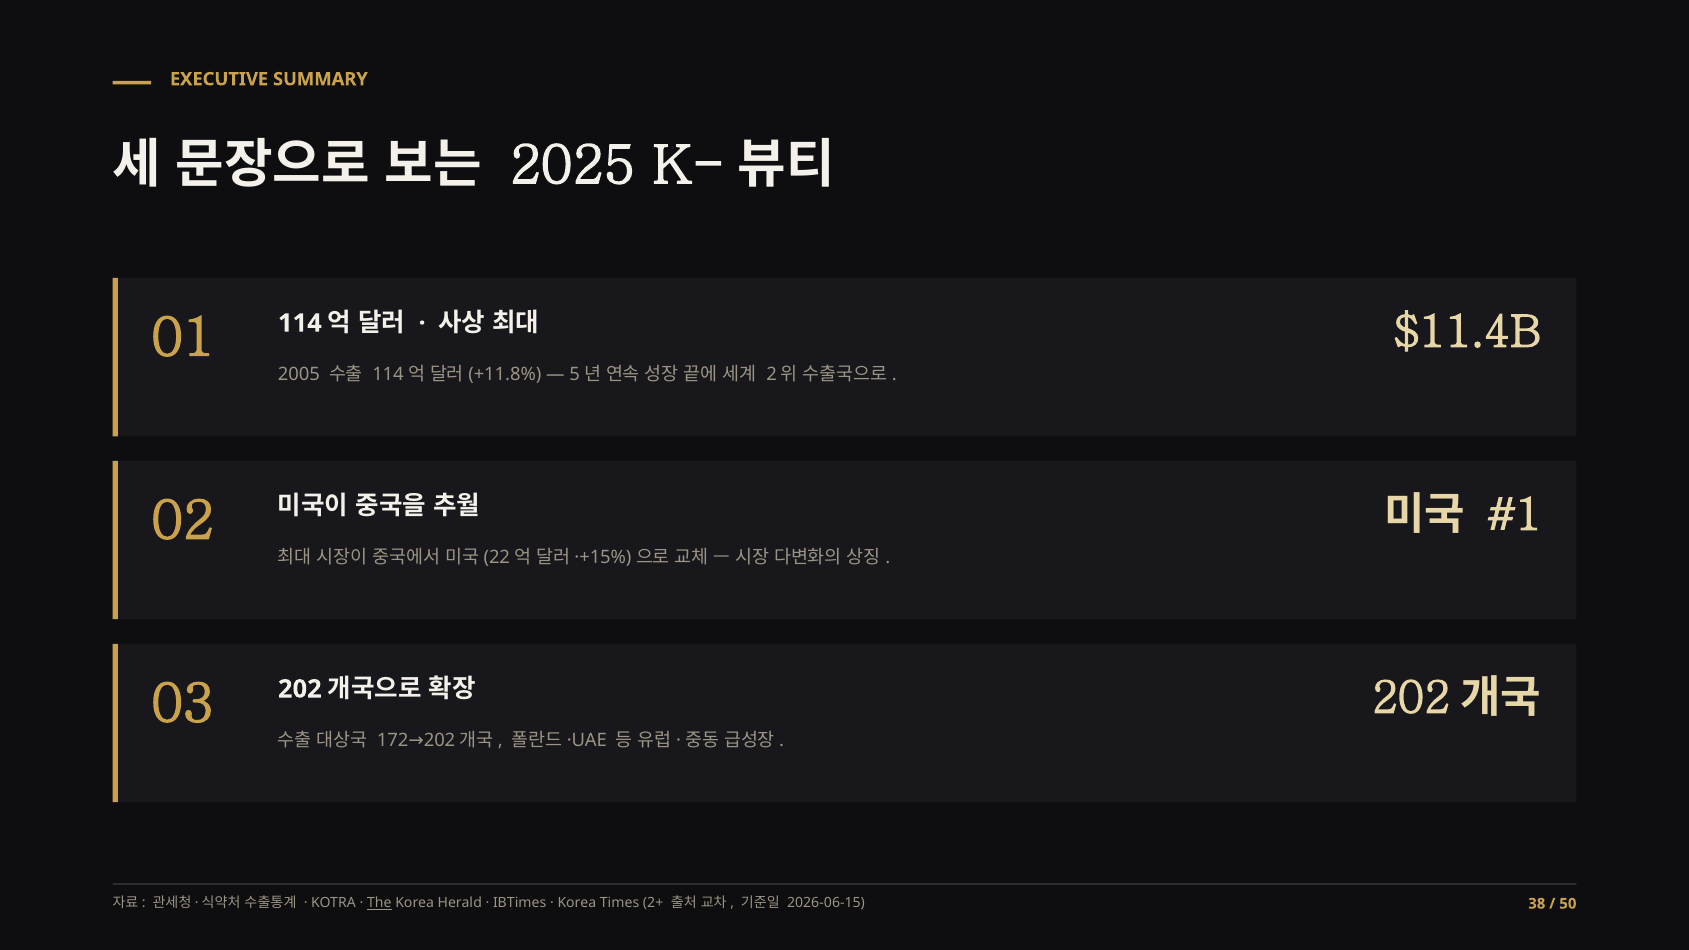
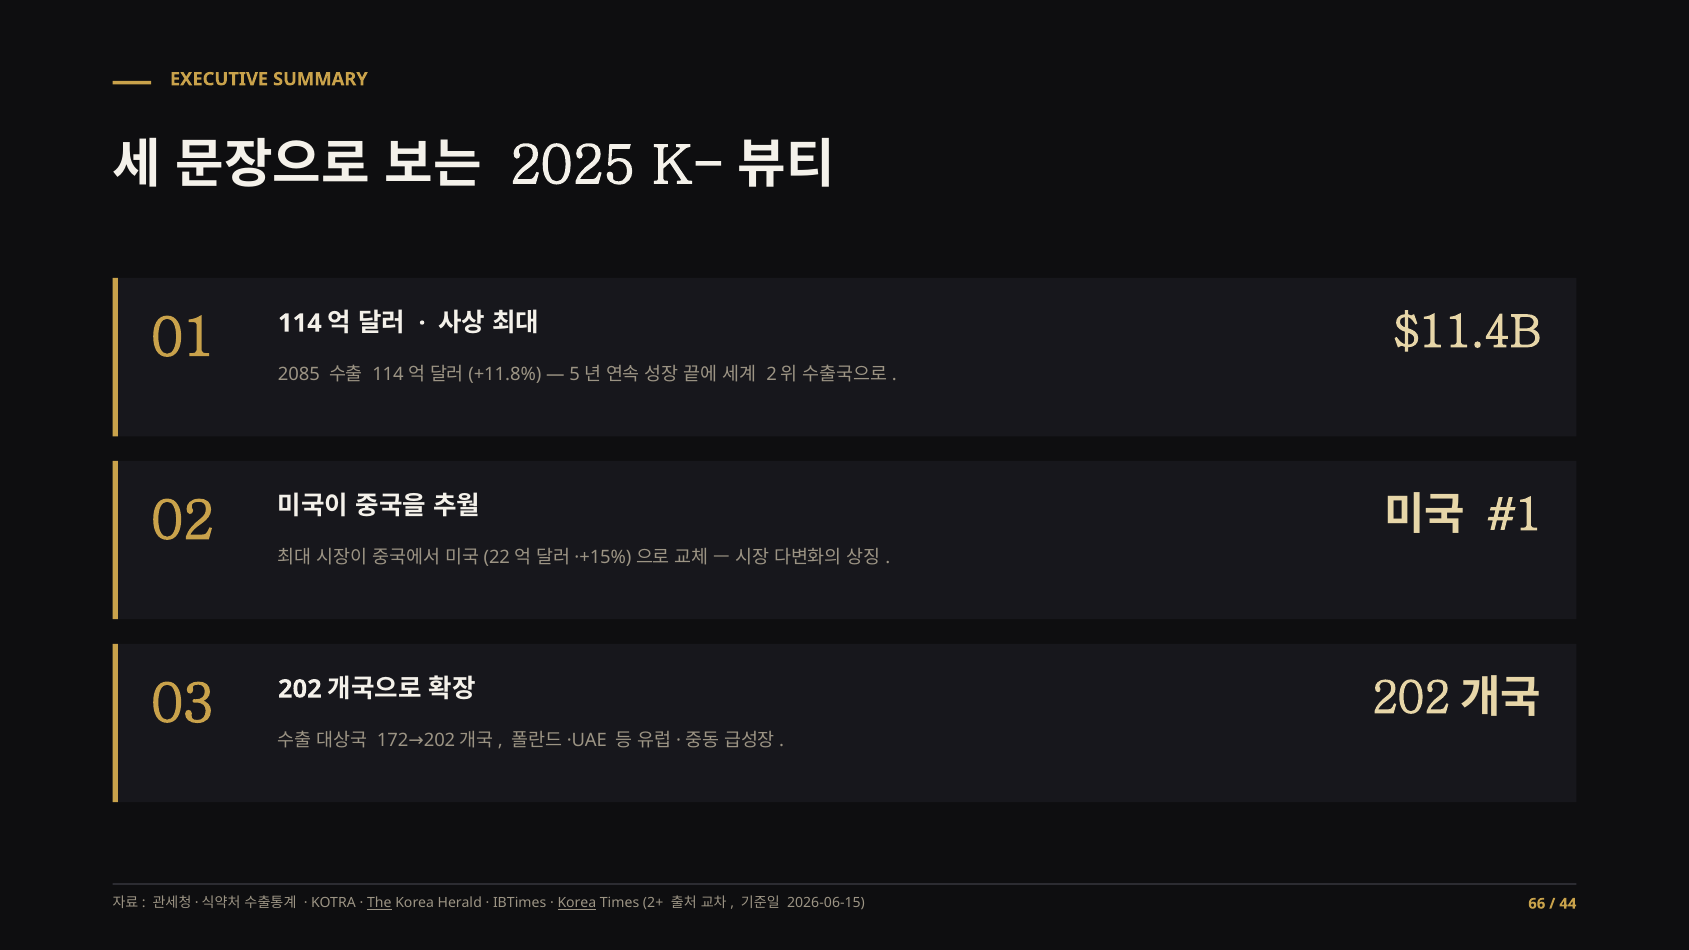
2005: 2005 -> 2085 (299, 375)
Korea underline: none -> present (577, 903)
38: 38 -> 66 (1537, 904)
50: 50 -> 44 (1568, 904)
